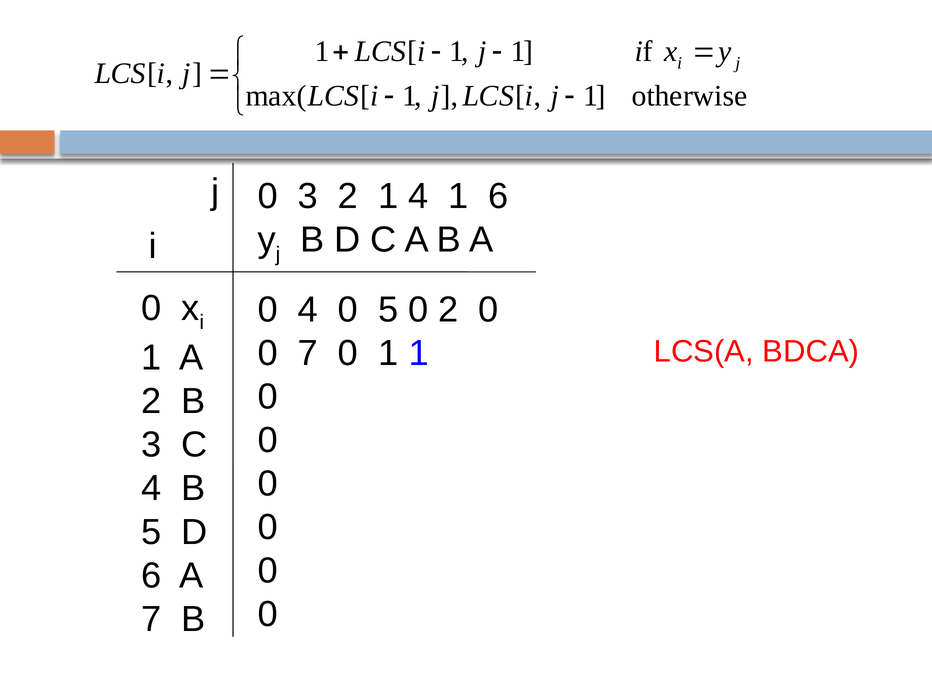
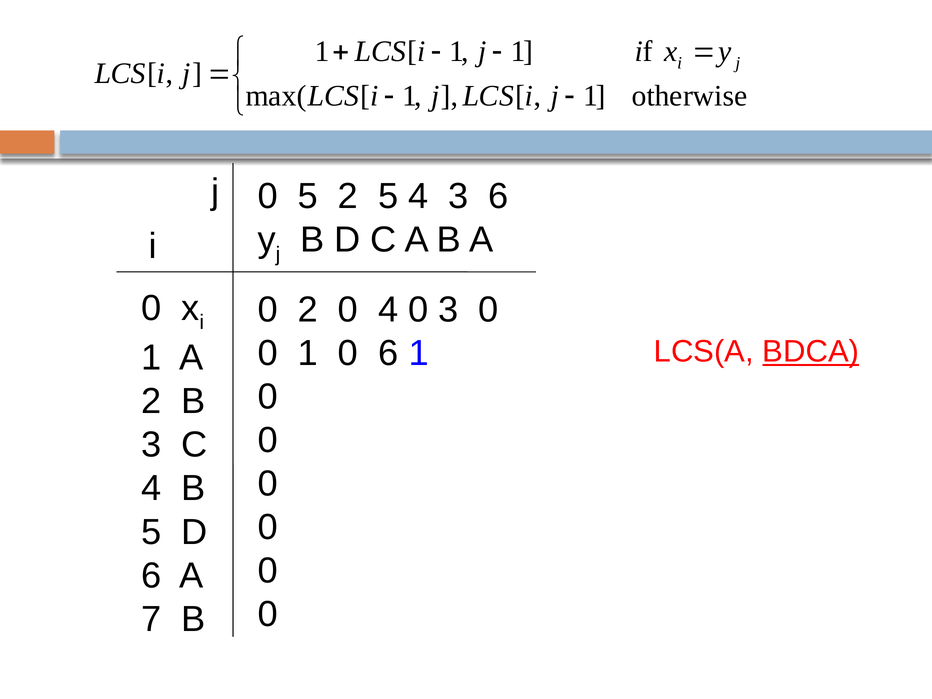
0 3: 3 -> 5 (308, 196)
2 1: 1 -> 5 (388, 196)
4 1: 1 -> 3 (458, 196)
0 4: 4 -> 2 (308, 310)
0 5: 5 -> 4 (388, 310)
0 2: 2 -> 3 (448, 310)
0 7: 7 -> 1 (308, 353)
0 1: 1 -> 6 (388, 353)
BDCA underline: none -> present (811, 352)
